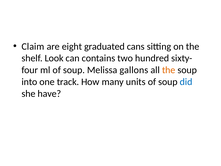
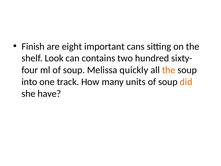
Claim: Claim -> Finish (33, 46)
graduated: graduated -> important (104, 46)
gallons: gallons -> quickly (134, 70)
did colour: blue -> orange (186, 82)
